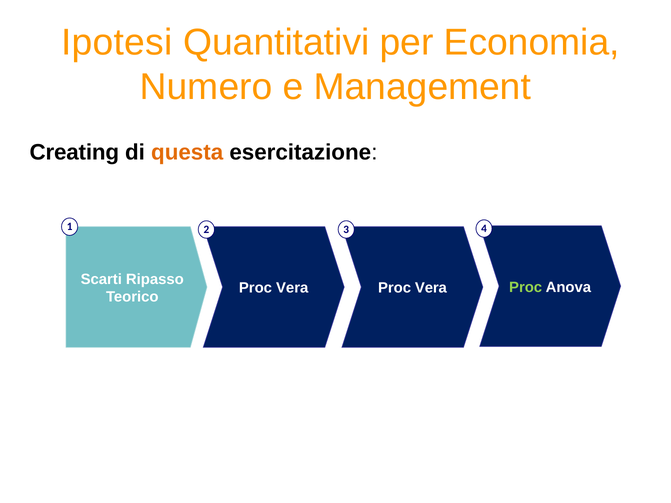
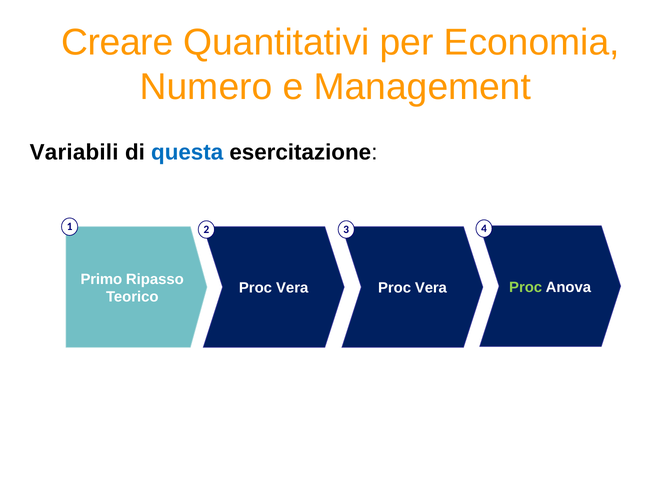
Ipotesi: Ipotesi -> Creare (117, 42)
Creating: Creating -> Variabili (74, 153)
questa colour: orange -> blue (187, 153)
Scarti: Scarti -> Primo (101, 279)
